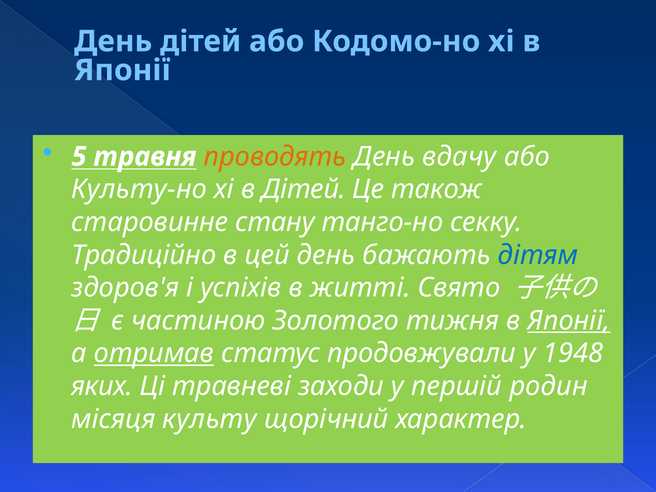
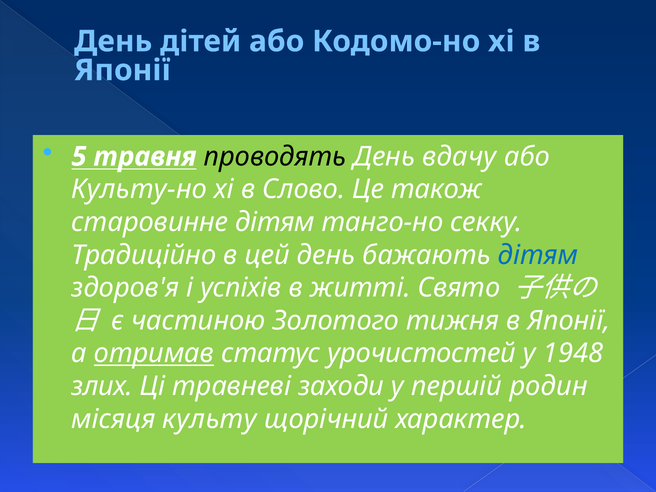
проводять colour: orange -> black (275, 157)
в Дітей: Дітей -> Слово (304, 189)
старовинне стану: стану -> дітям (275, 222)
Японії underline: present -> none (569, 321)
продовжували: продовжували -> урочистостей (422, 353)
яких: яких -> злих (102, 386)
